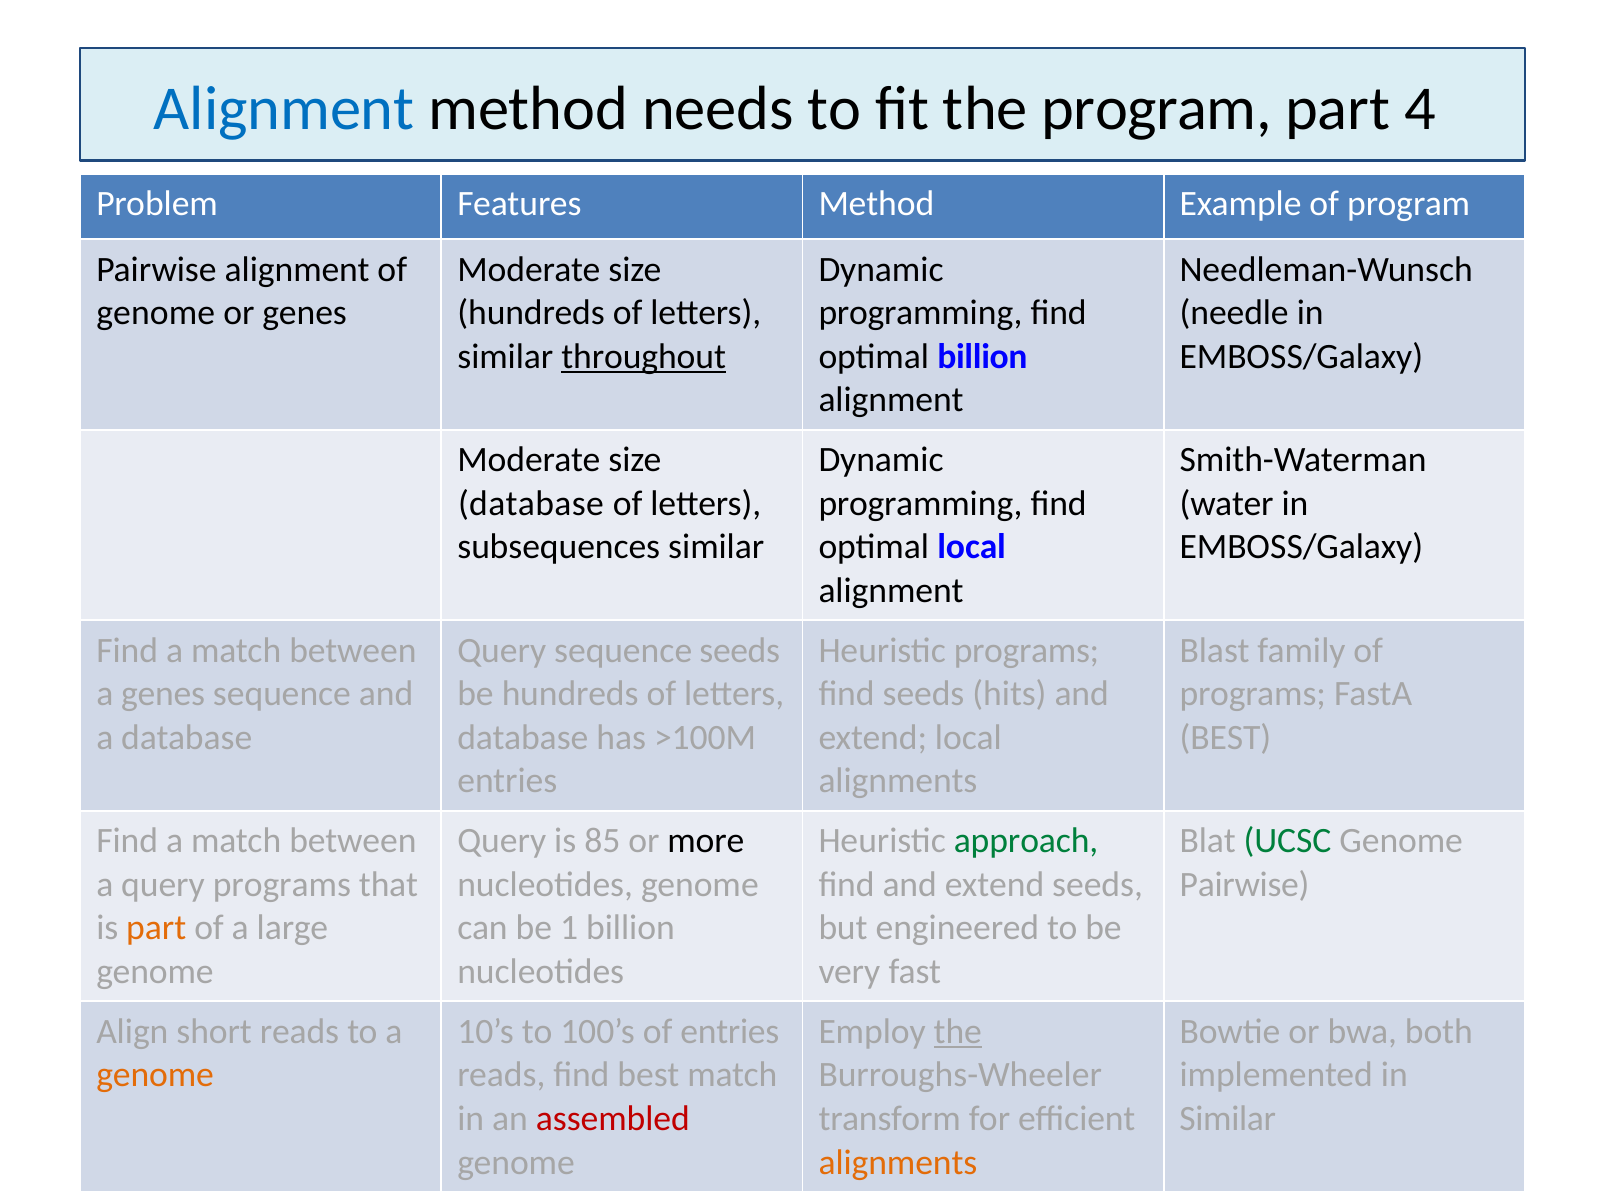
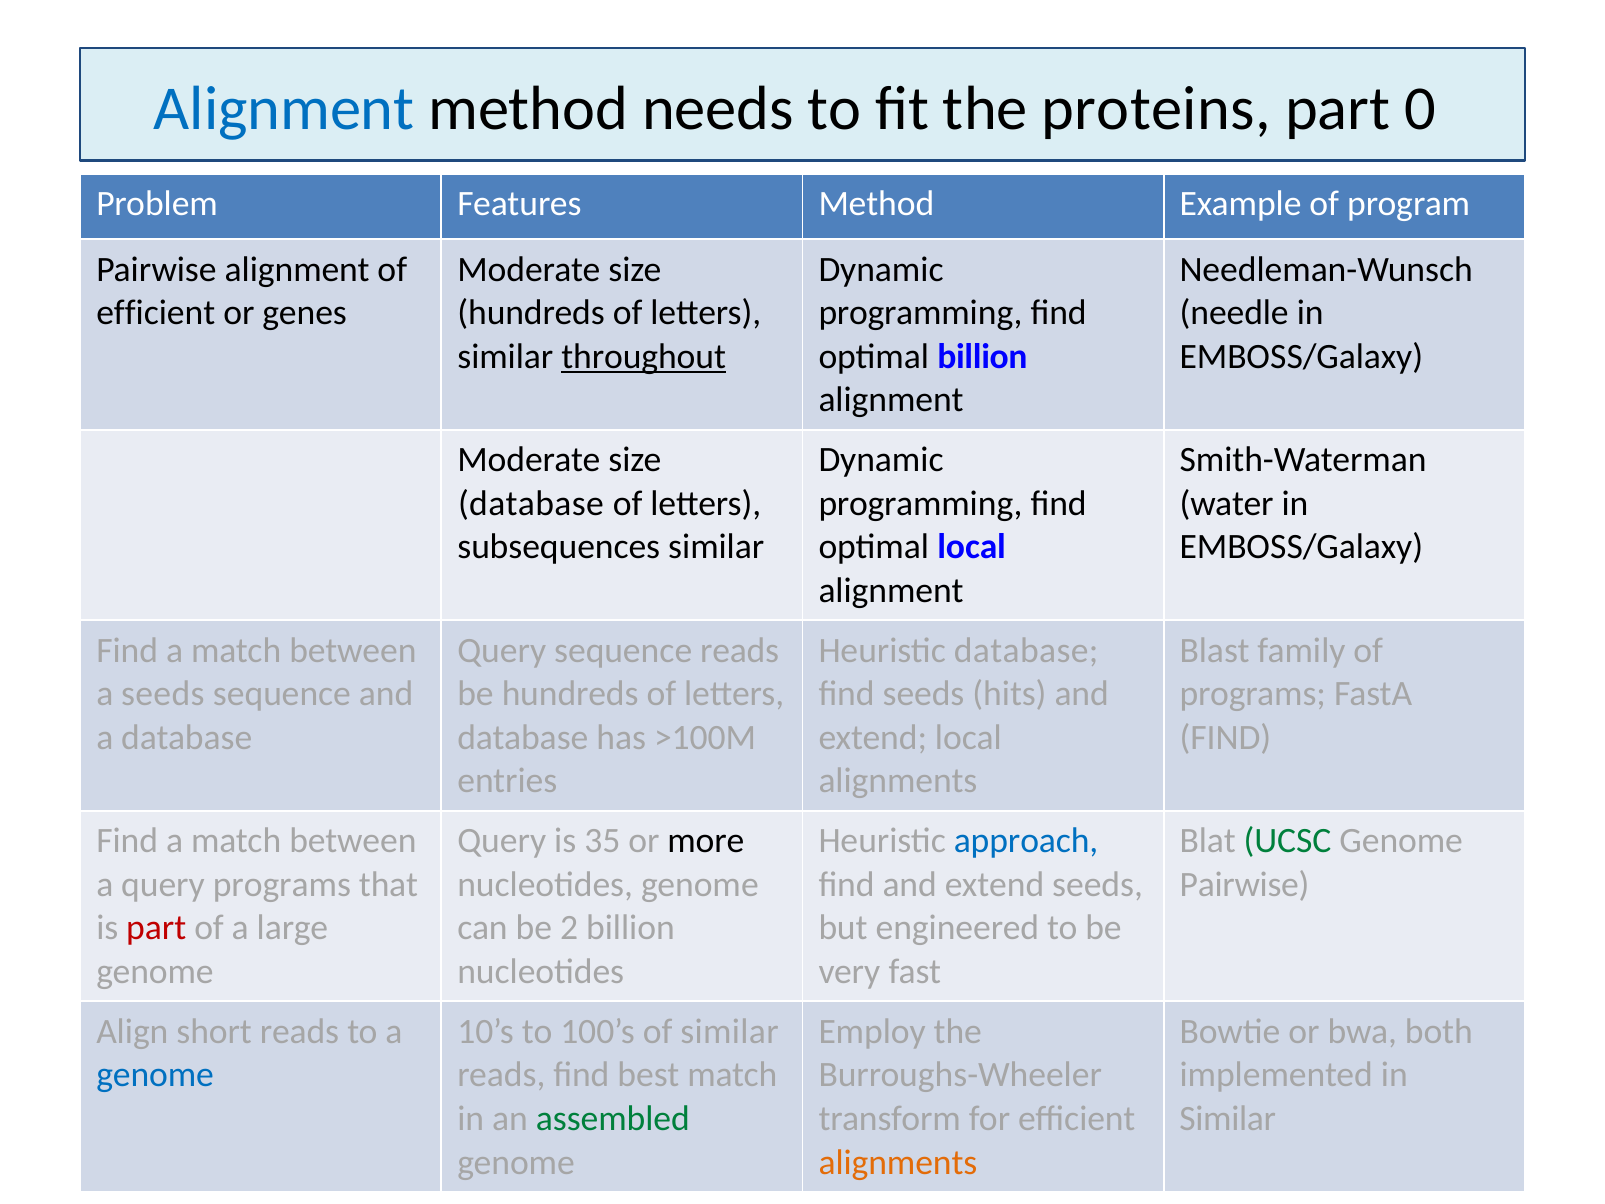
the program: program -> proteins (1156, 109)
4: 4 -> 0 (1420, 109)
genome: genome -> efficient (156, 313)
sequence seeds: seeds -> reads (740, 650)
Heuristic programs: programs -> database (1026, 650)
a genes: genes -> seeds (163, 694)
BEST: BEST -> FIND (1225, 737)
85: 85 -> 35 (602, 841)
approach colour: green -> blue (1026, 841)
part colour: orange -> red (156, 928)
be 1: 1 -> 2 (569, 928)
of entries: entries -> similar (730, 1031)
the underline: present -> none (958, 1031)
genome colour: orange -> blue (155, 1075)
assembled colour: red -> green (613, 1119)
